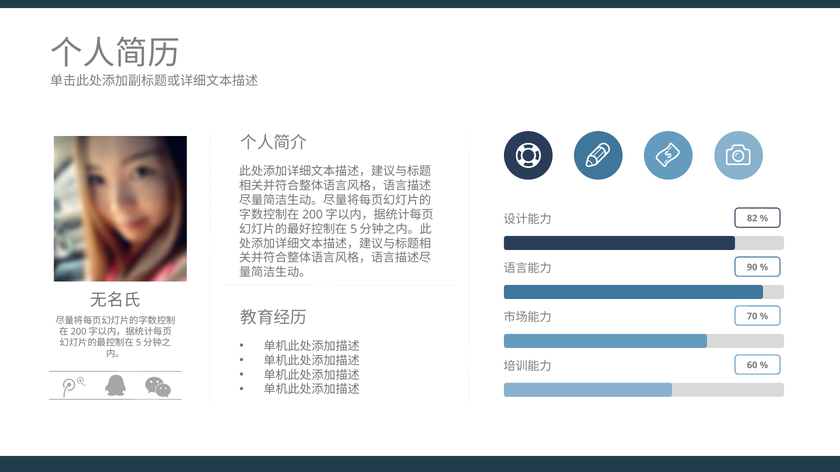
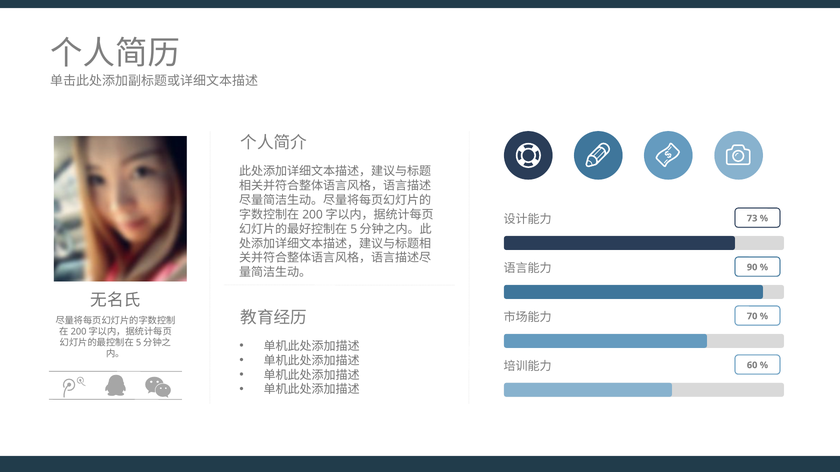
82: 82 -> 73 (752, 219)
